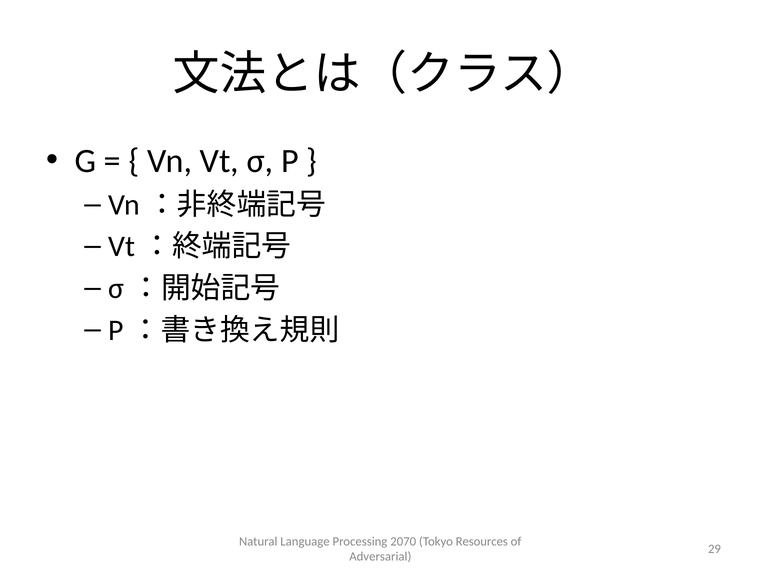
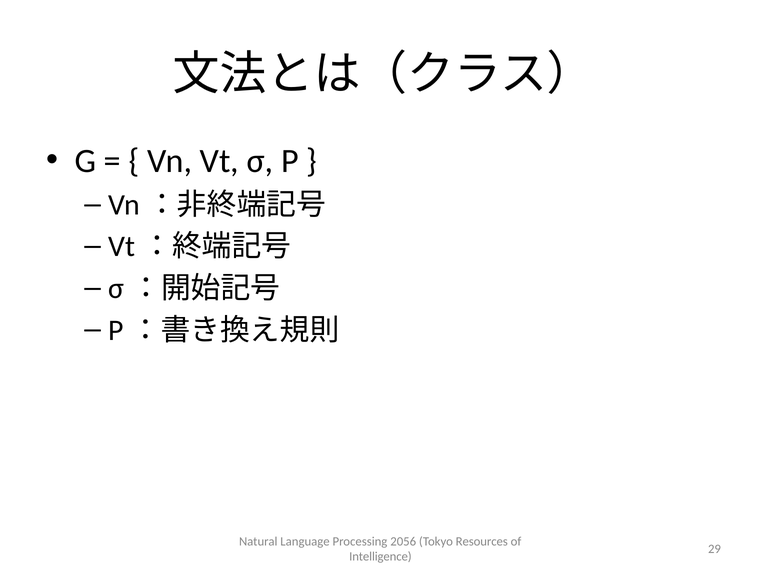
2070: 2070 -> 2056 (403, 542)
Adversarial: Adversarial -> Intelligence (380, 557)
